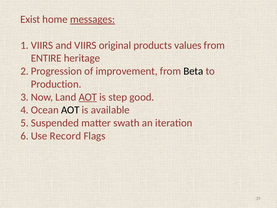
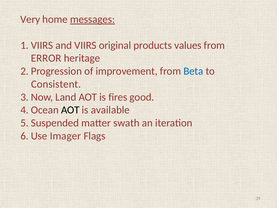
Exist: Exist -> Very (30, 19)
ENTIRE: ENTIRE -> ERROR (46, 58)
Beta colour: black -> blue (193, 71)
Production: Production -> Consistent (56, 84)
AOT underline: present -> none (88, 97)
step: step -> fires (118, 97)
Record: Record -> Imager (65, 136)
